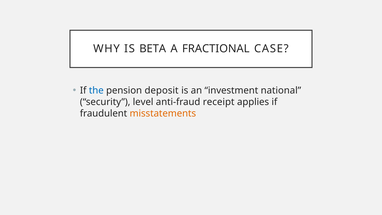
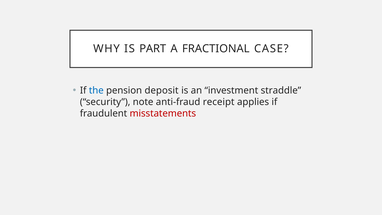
BETA: BETA -> PART (153, 49)
national: national -> straddle (281, 90)
level: level -> note (143, 102)
misstatements colour: orange -> red (163, 113)
